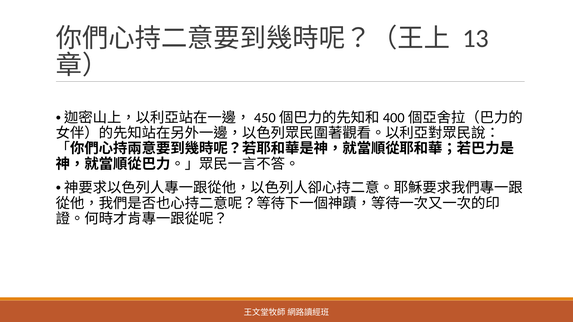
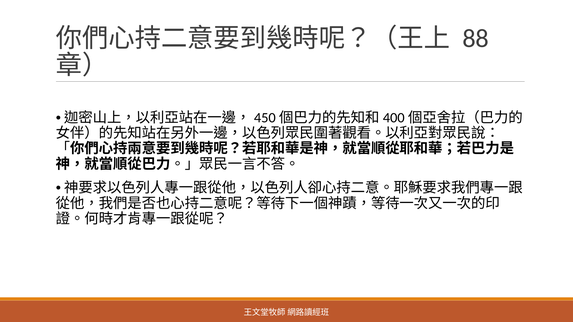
13: 13 -> 88 (476, 39)
